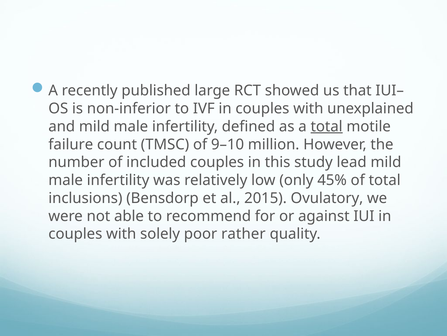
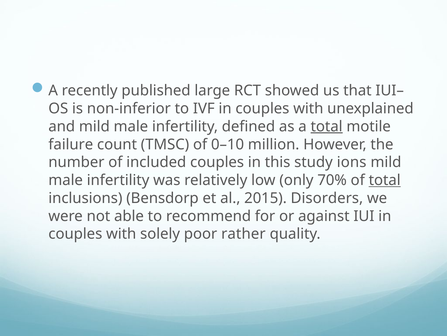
9–10: 9–10 -> 0–10 (228, 144)
lead: lead -> ions (352, 162)
45%: 45% -> 70% (332, 180)
total underline: none -> present (385, 180)
Ovulatory: Ovulatory -> Disorders (327, 198)
